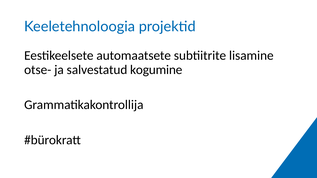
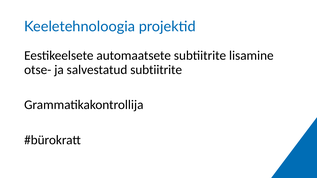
salvestatud kogumine: kogumine -> subtiitrite (156, 70)
